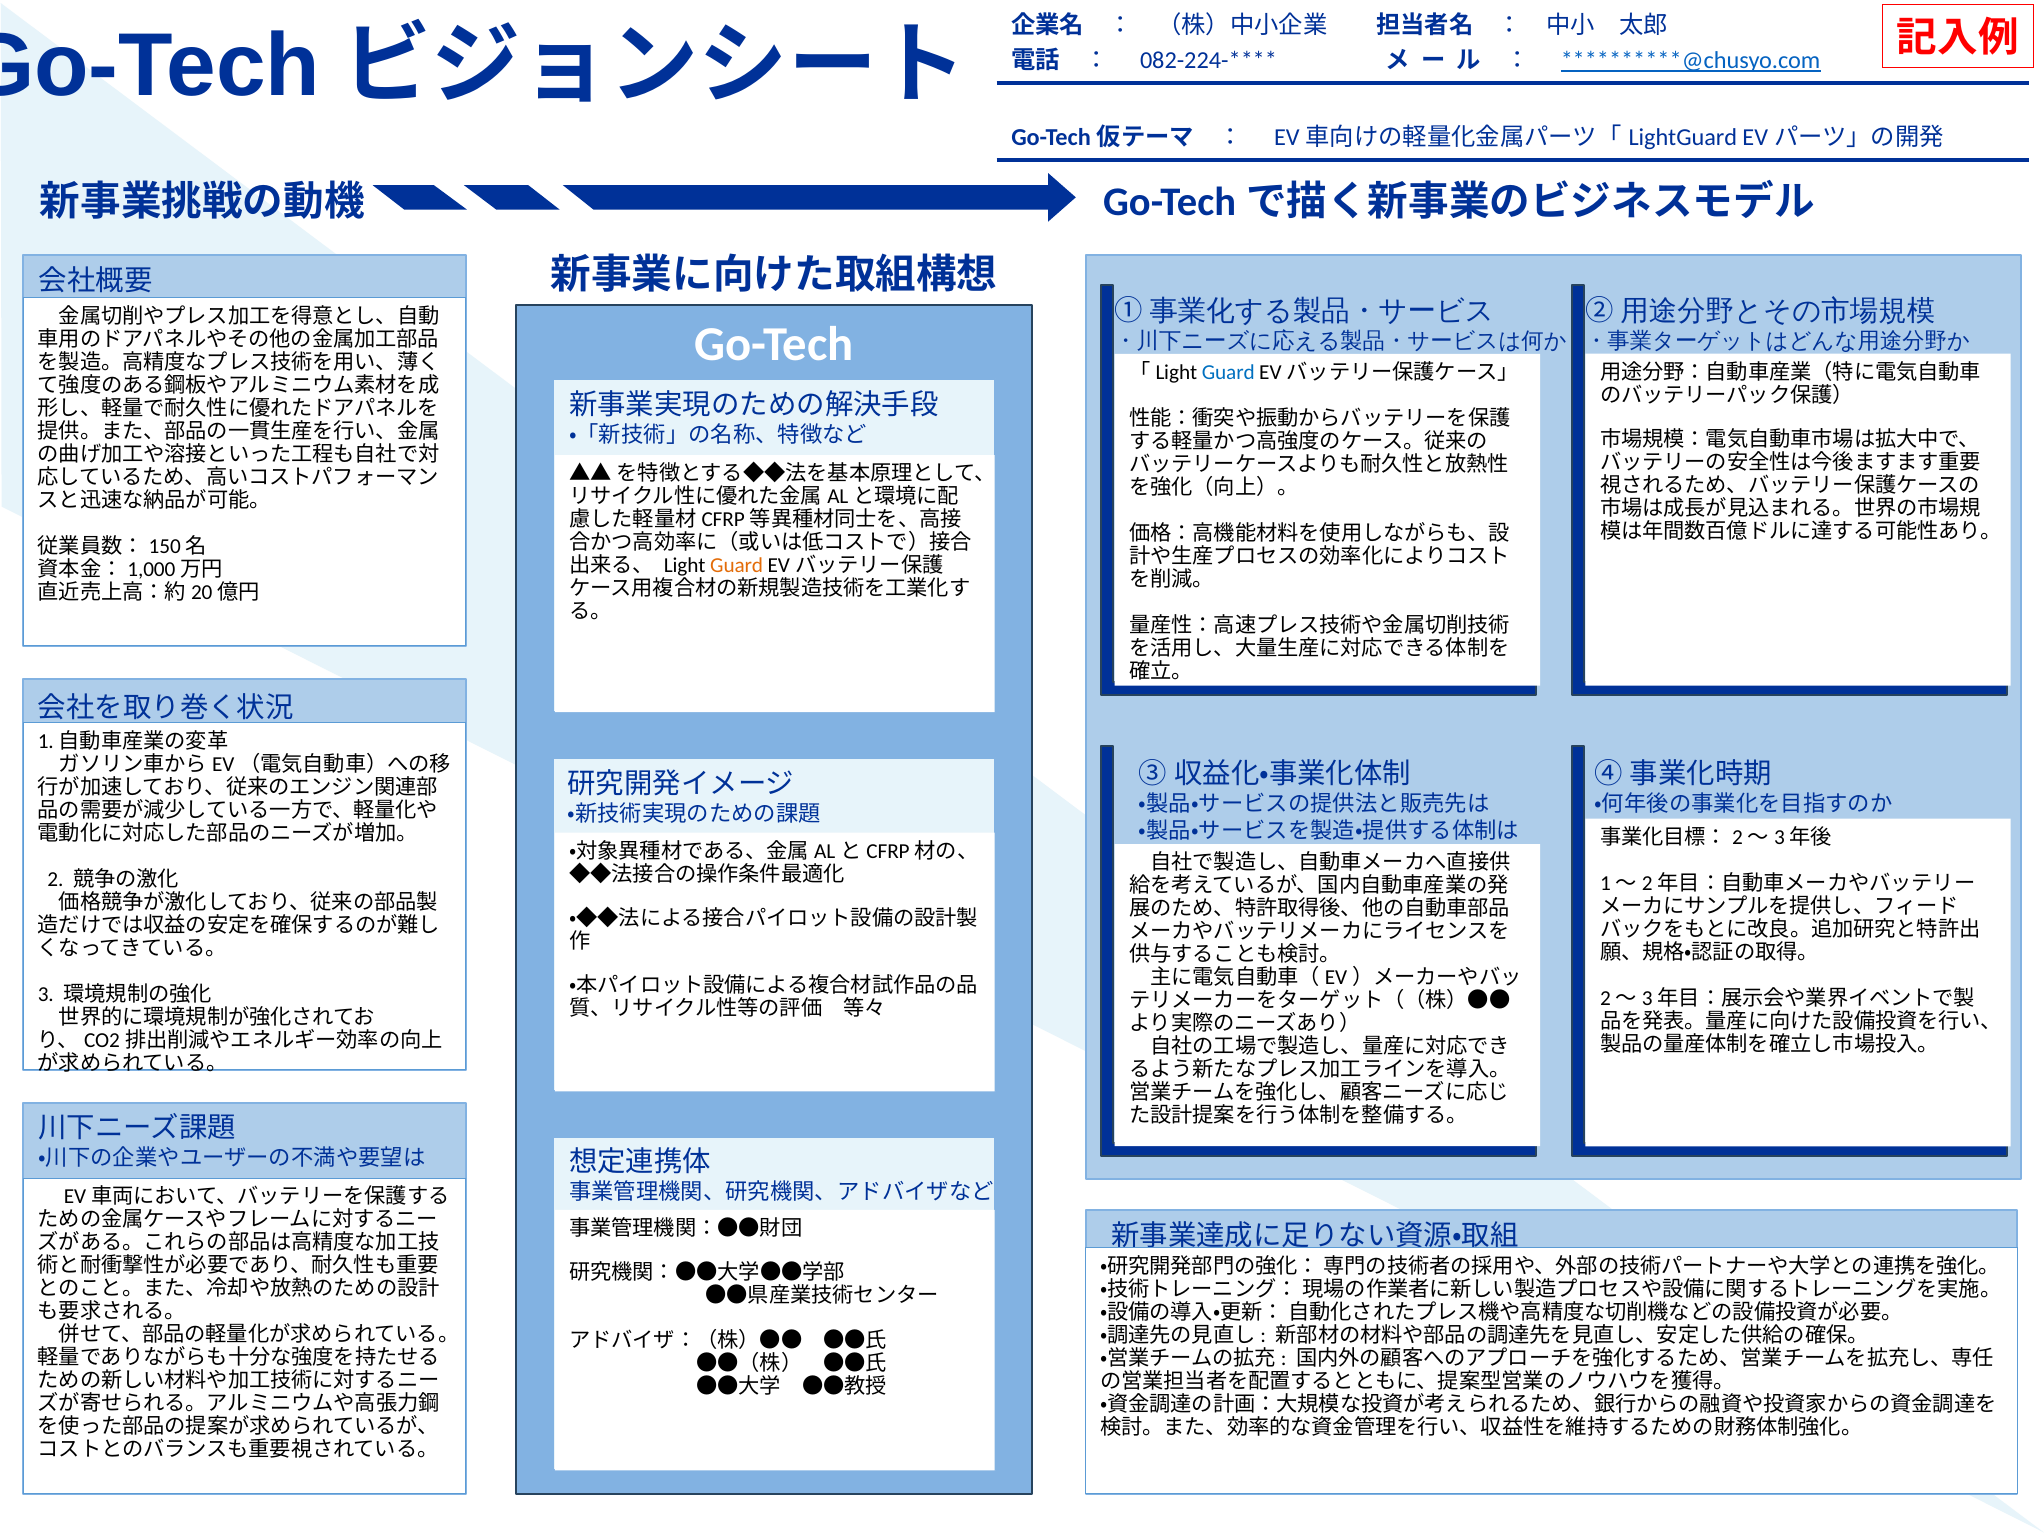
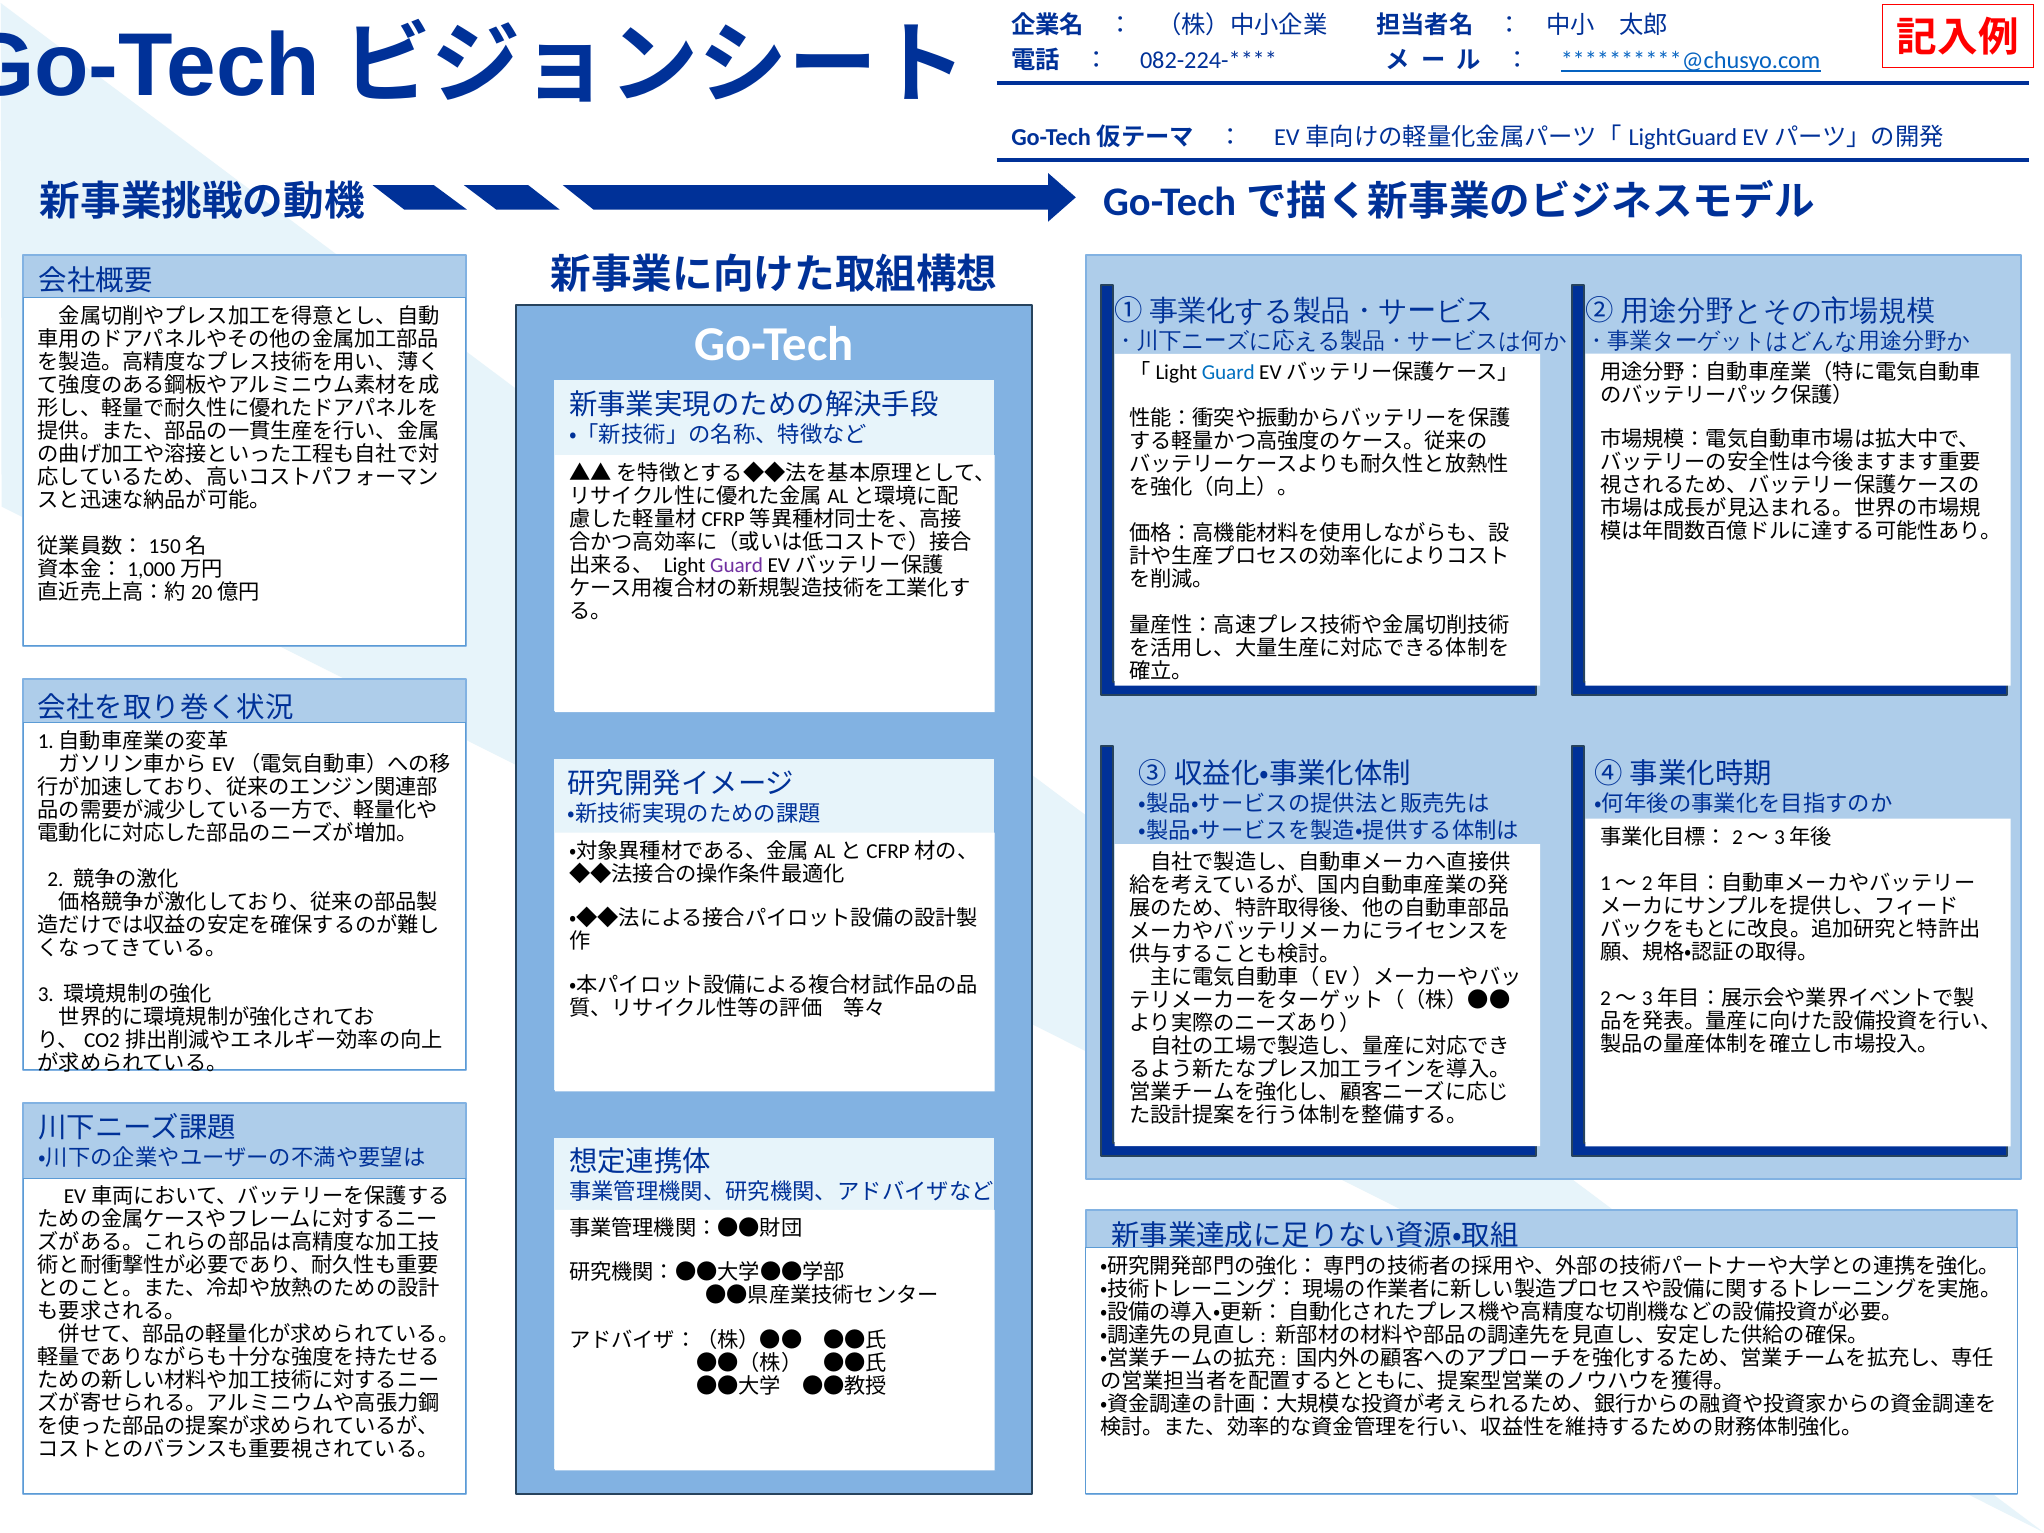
Guard colour: orange -> purple (737, 566)
